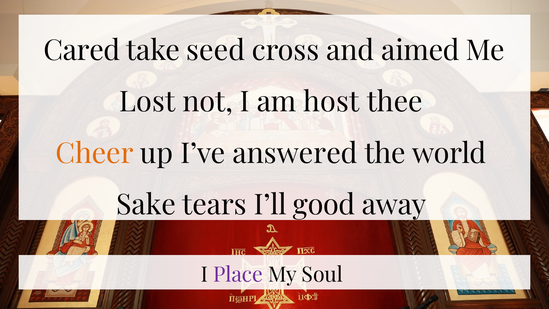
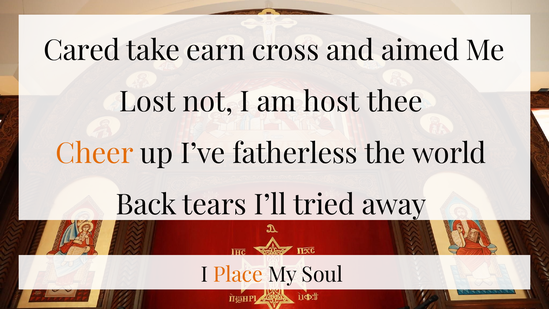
seed: seed -> earn (216, 51)
answered: answered -> fatherless (295, 154)
Sake: Sake -> Back (146, 205)
good: good -> tried (324, 205)
Place colour: purple -> orange (238, 275)
